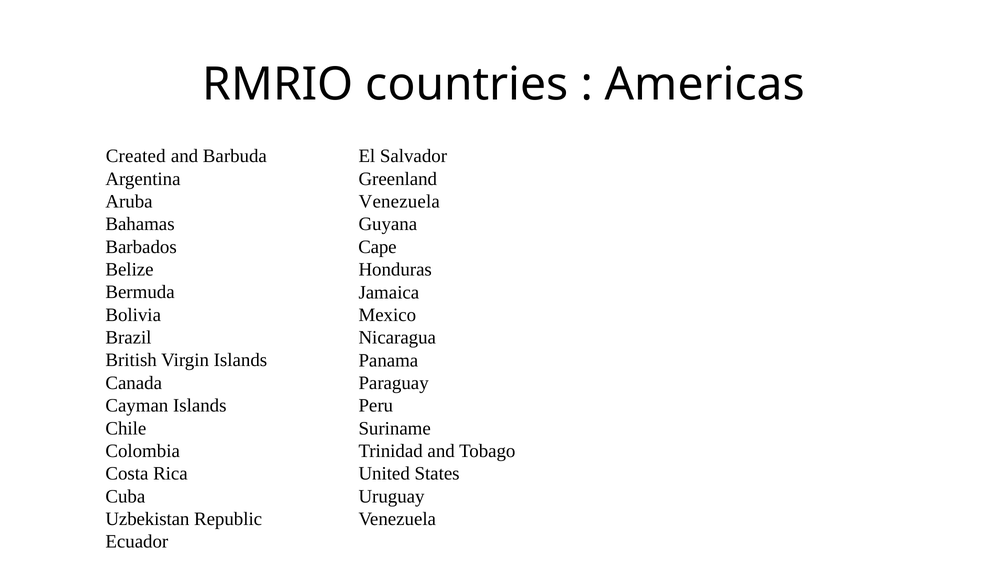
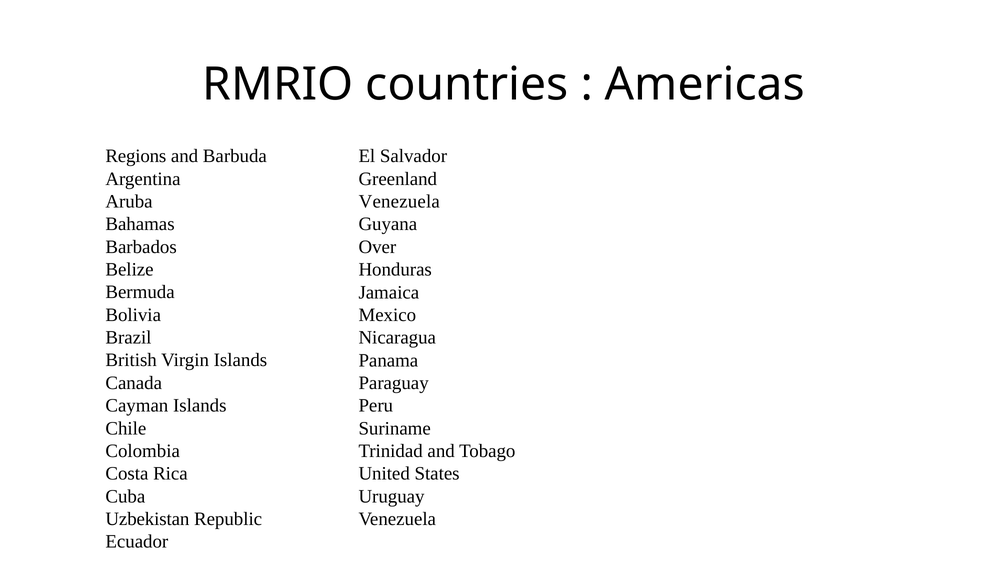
Created: Created -> Regions (136, 156)
Cape: Cape -> Over (377, 247)
